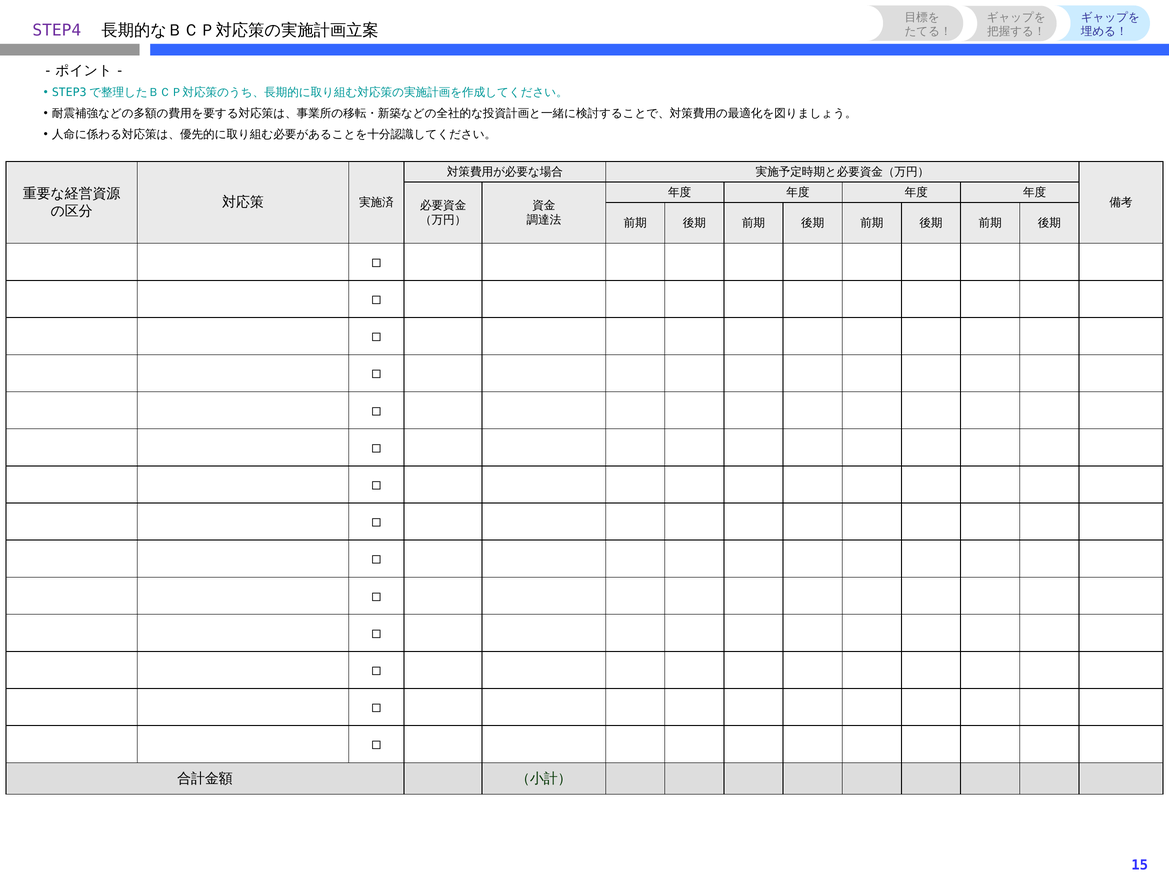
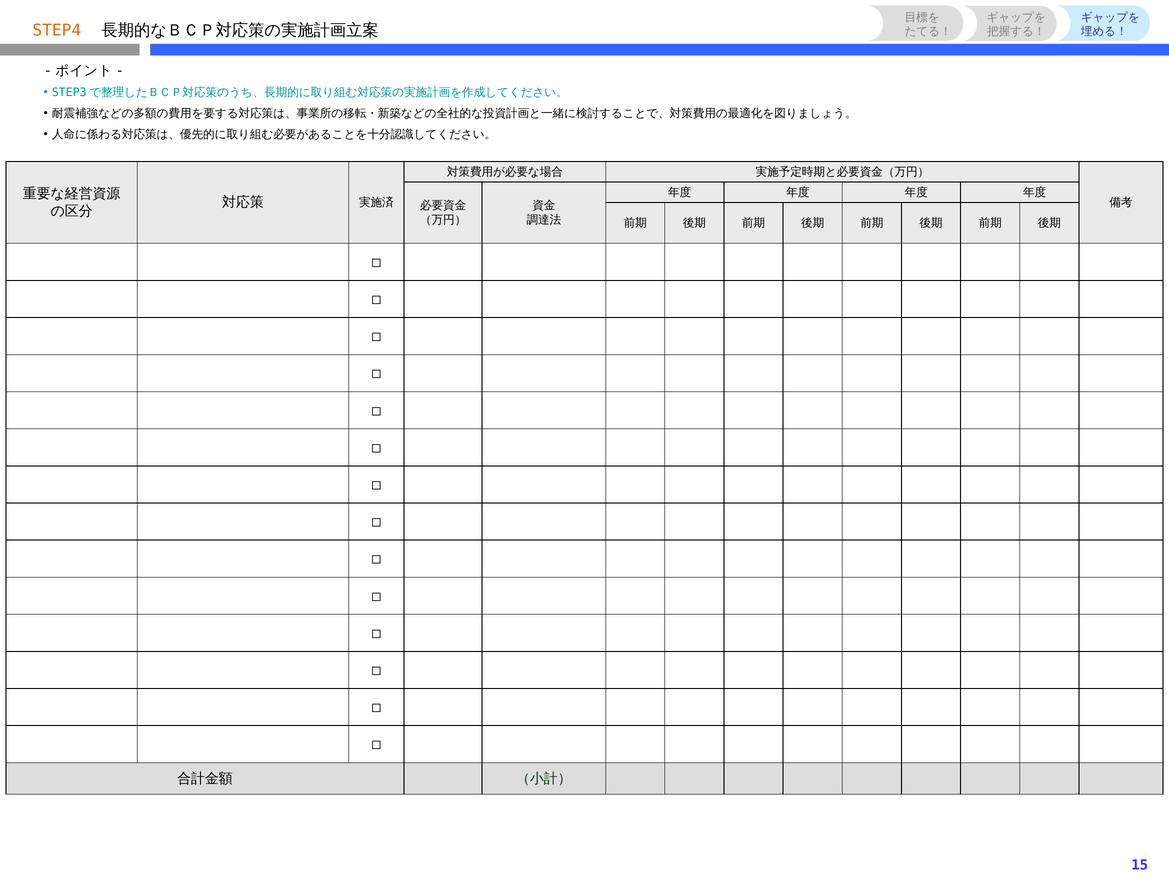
STEP4 colour: purple -> orange (57, 30)
